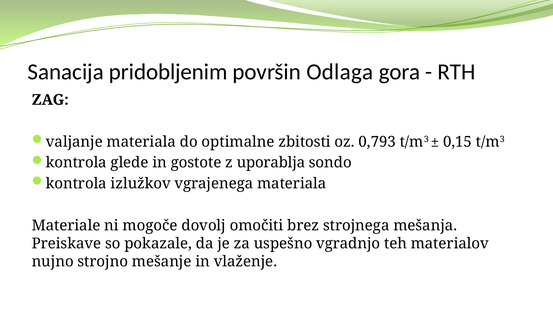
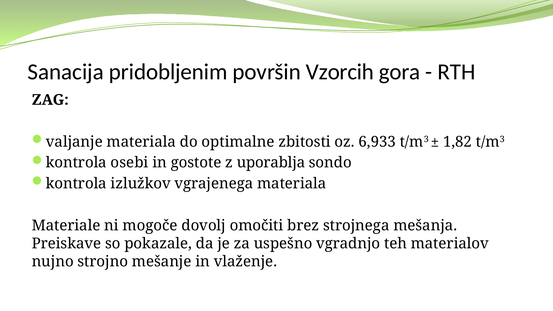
Odlaga: Odlaga -> Vzorcih (340, 72)
0,793: 0,793 -> 6,933 (377, 142)
0,15: 0,15 -> 1,82 (458, 142)
glede: glede -> osebi (130, 163)
